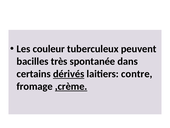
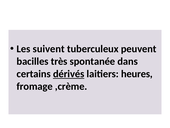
couleur: couleur -> suivent (49, 49)
contre: contre -> heures (137, 74)
,crème underline: present -> none (71, 86)
